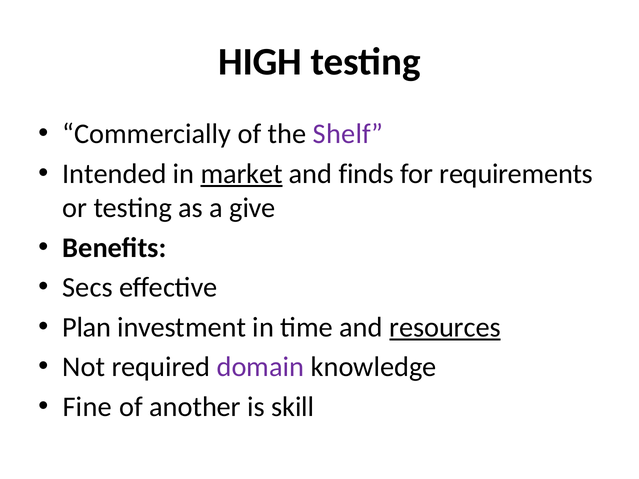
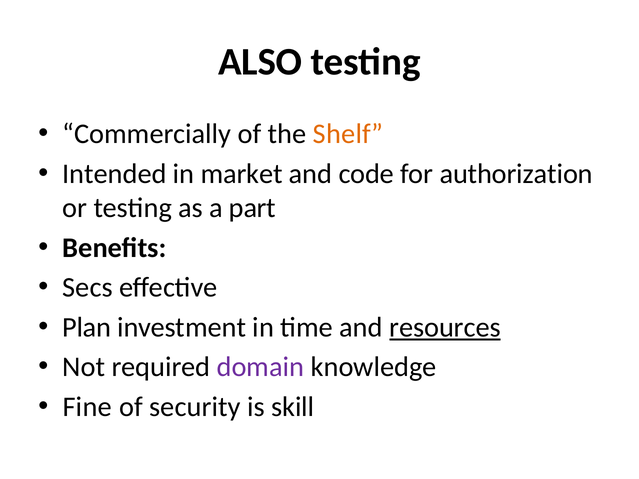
HIGH: HIGH -> ALSO (260, 62)
Shelf colour: purple -> orange (348, 134)
market underline: present -> none (242, 174)
finds: finds -> code (366, 174)
requirements: requirements -> authorization (516, 174)
give: give -> part (252, 208)
another: another -> security (195, 407)
